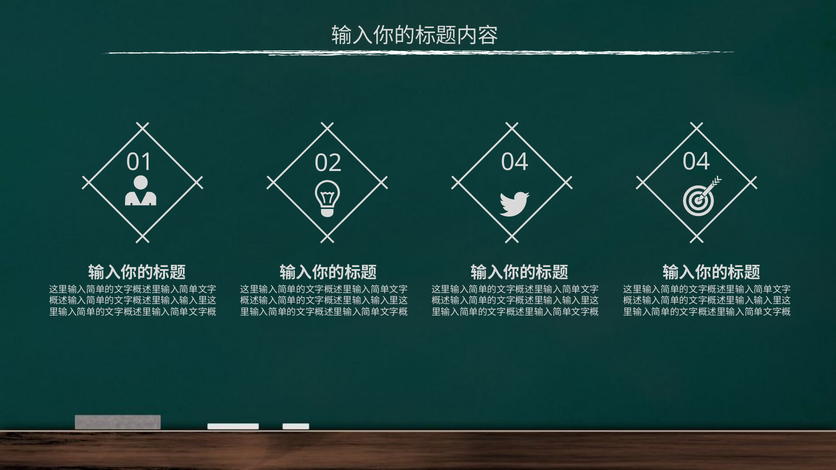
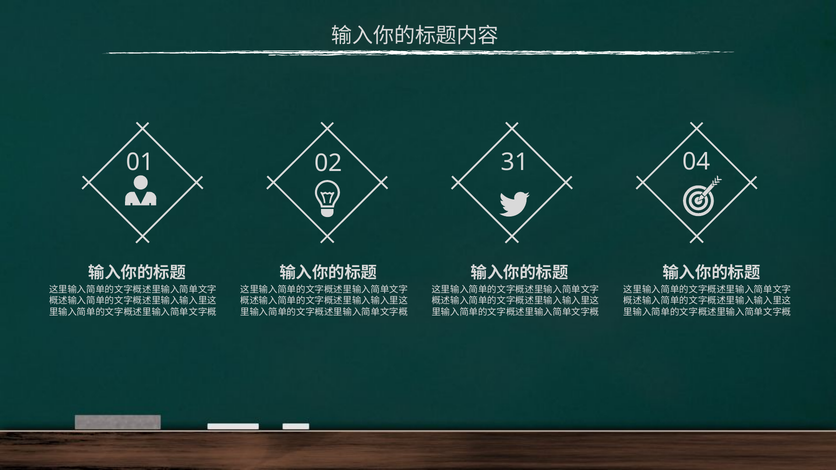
02 04: 04 -> 31 (515, 162)
